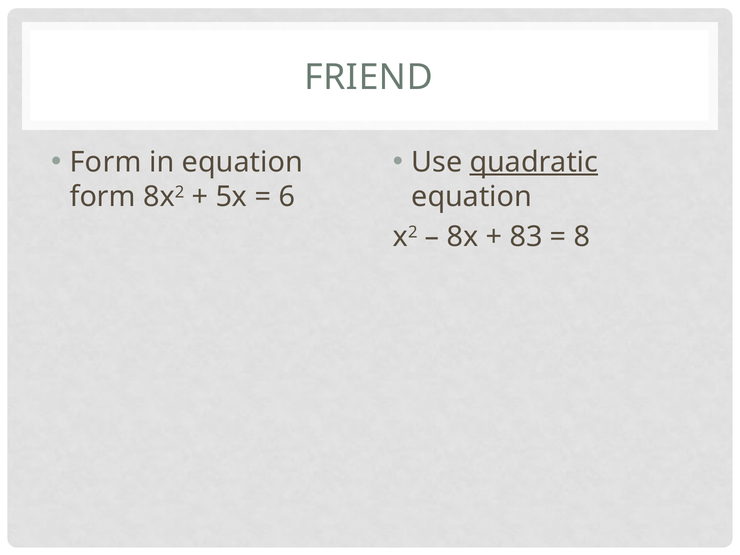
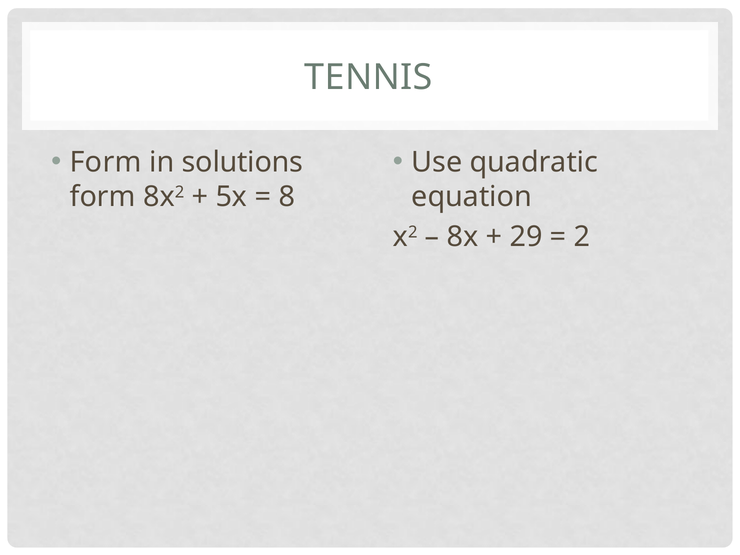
FRIEND: FRIEND -> TENNIS (369, 78)
in equation: equation -> solutions (243, 162)
quadratic underline: present -> none (534, 162)
6: 6 -> 8 (287, 197)
83: 83 -> 29 (526, 237)
8: 8 -> 2 (582, 237)
